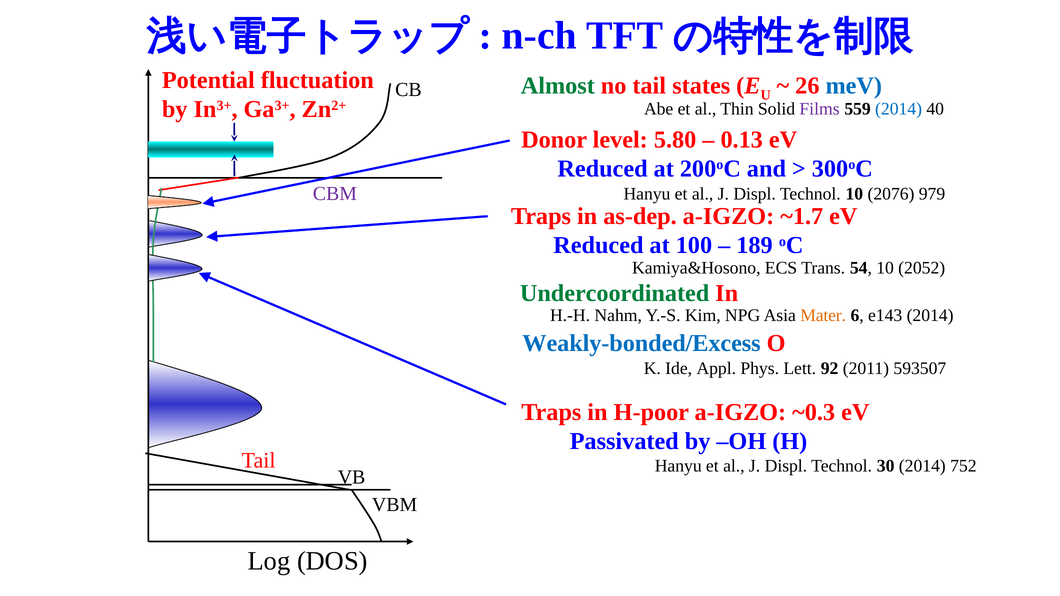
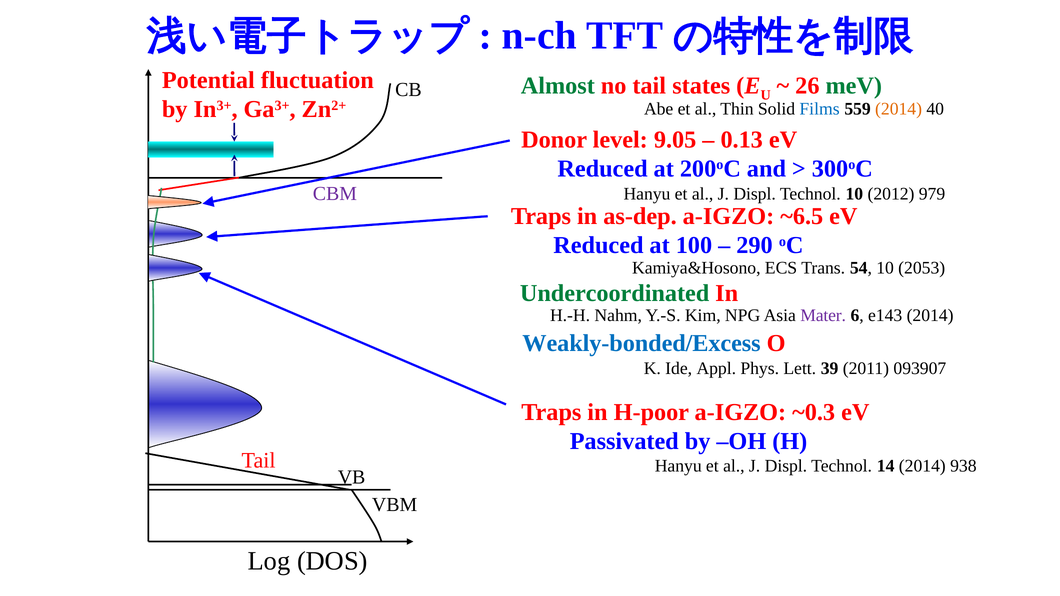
meV colour: blue -> green (854, 86)
Films colour: purple -> blue (820, 109)
2014 colour: blue -> orange (899, 109)
5.80: 5.80 -> 9.05 (675, 140)
2076: 2076 -> 2012 (891, 194)
~1.7: ~1.7 -> ~6.5 (802, 216)
189: 189 -> 290 (754, 246)
2052: 2052 -> 2053 (922, 268)
Mater colour: orange -> purple (823, 316)
92: 92 -> 39 (830, 368)
593507: 593507 -> 093907 (920, 368)
30: 30 -> 14 (886, 466)
752: 752 -> 938 (963, 466)
